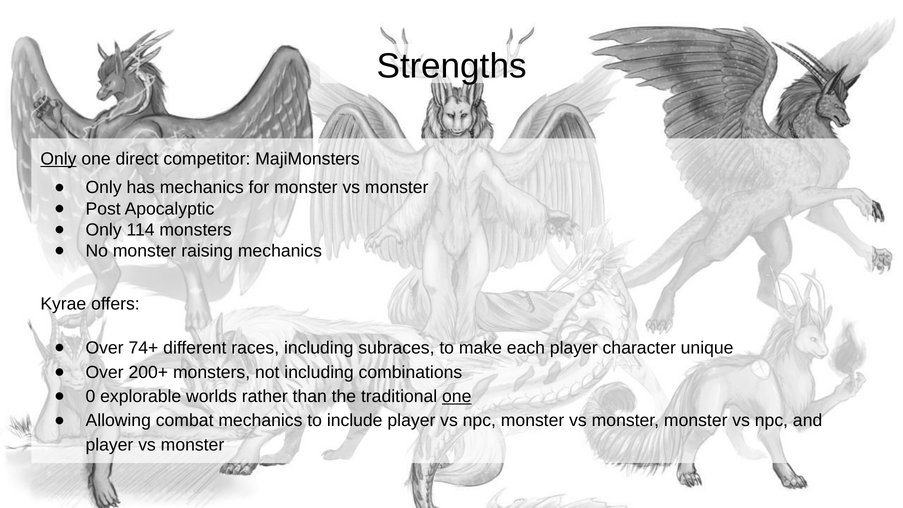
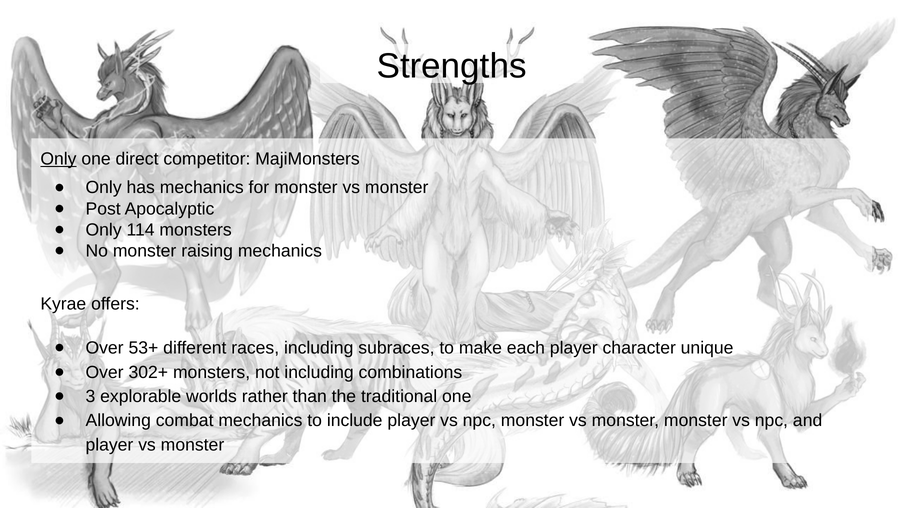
74+: 74+ -> 53+ (143, 348)
200+: 200+ -> 302+ (148, 372)
0: 0 -> 3 (90, 396)
one underline: present -> none (457, 396)
